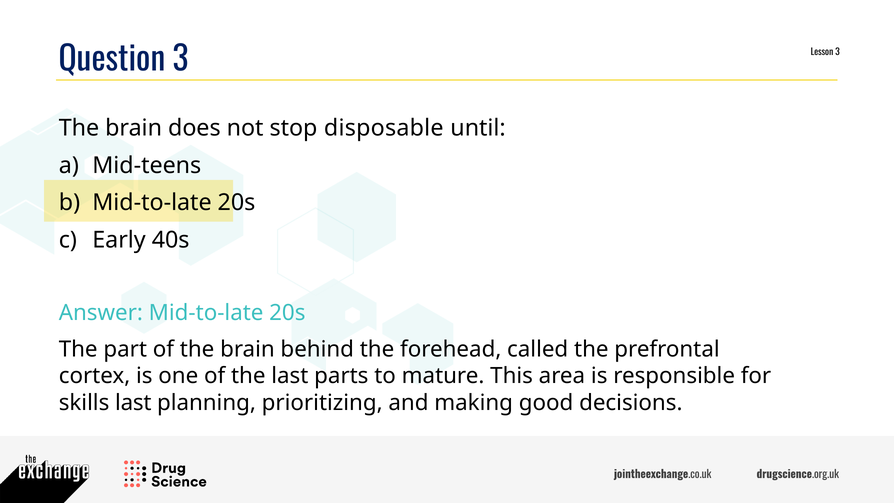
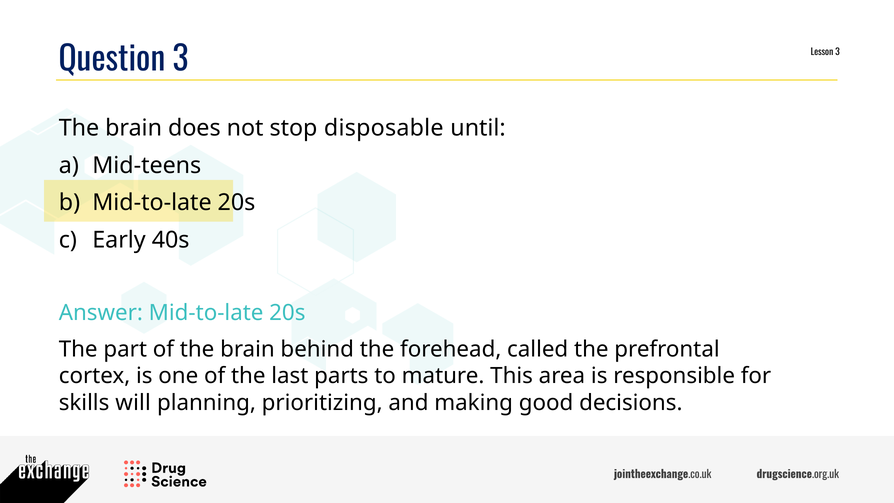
skills last: last -> will (133, 403)
